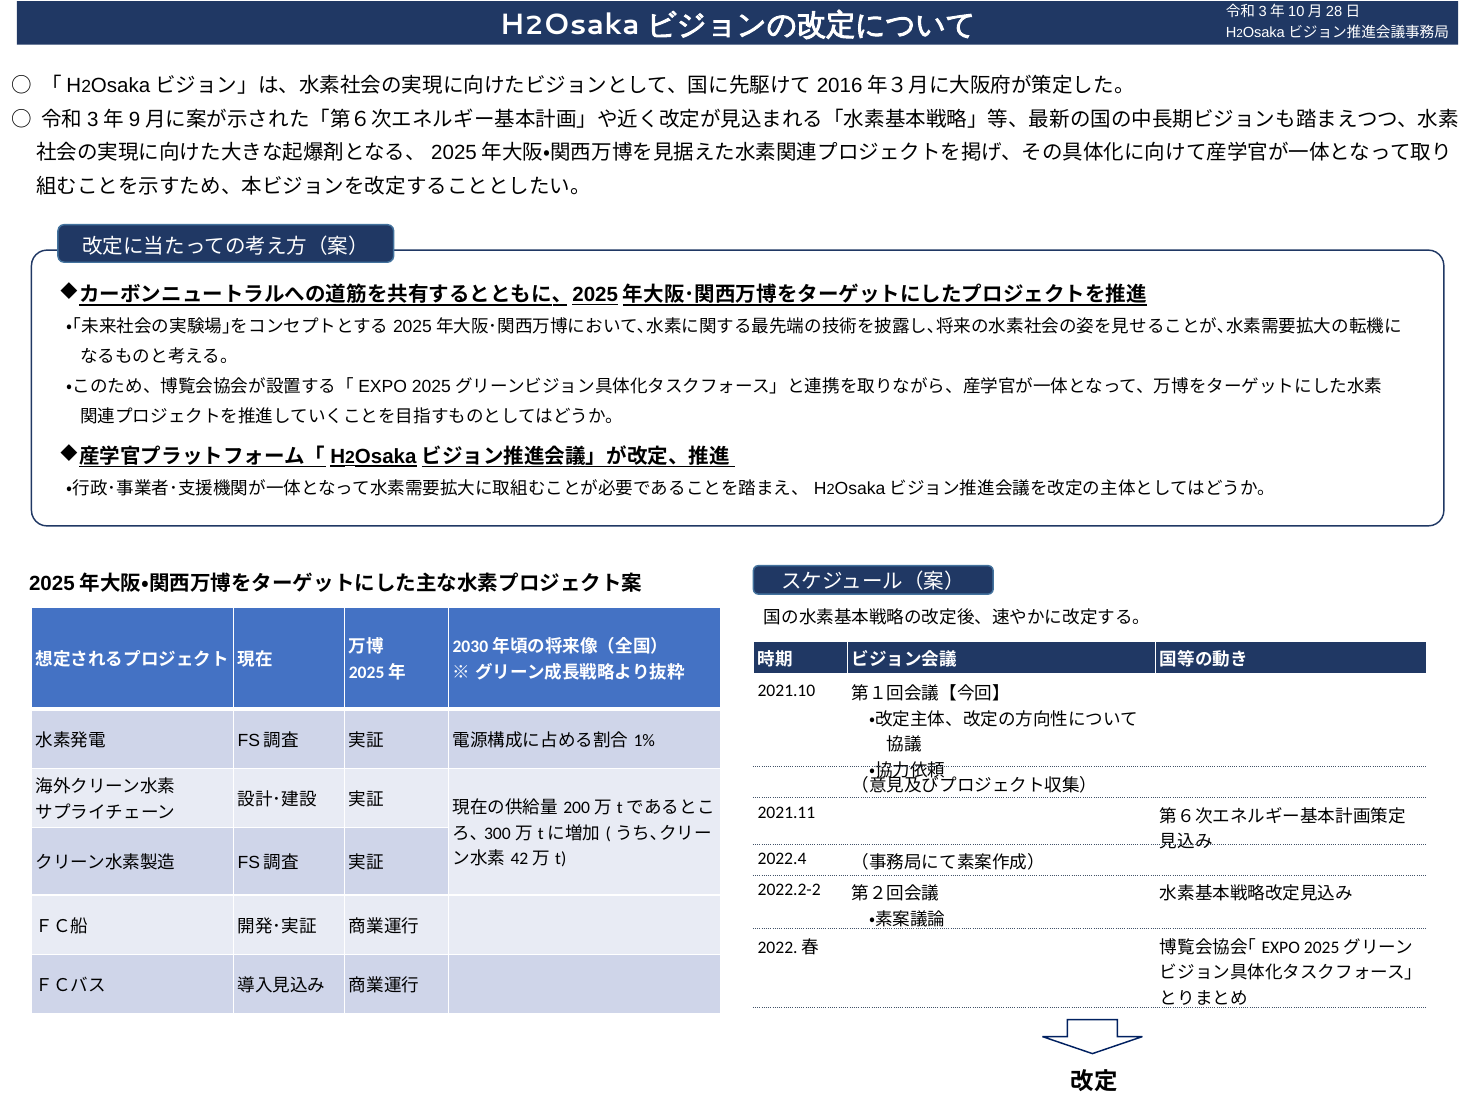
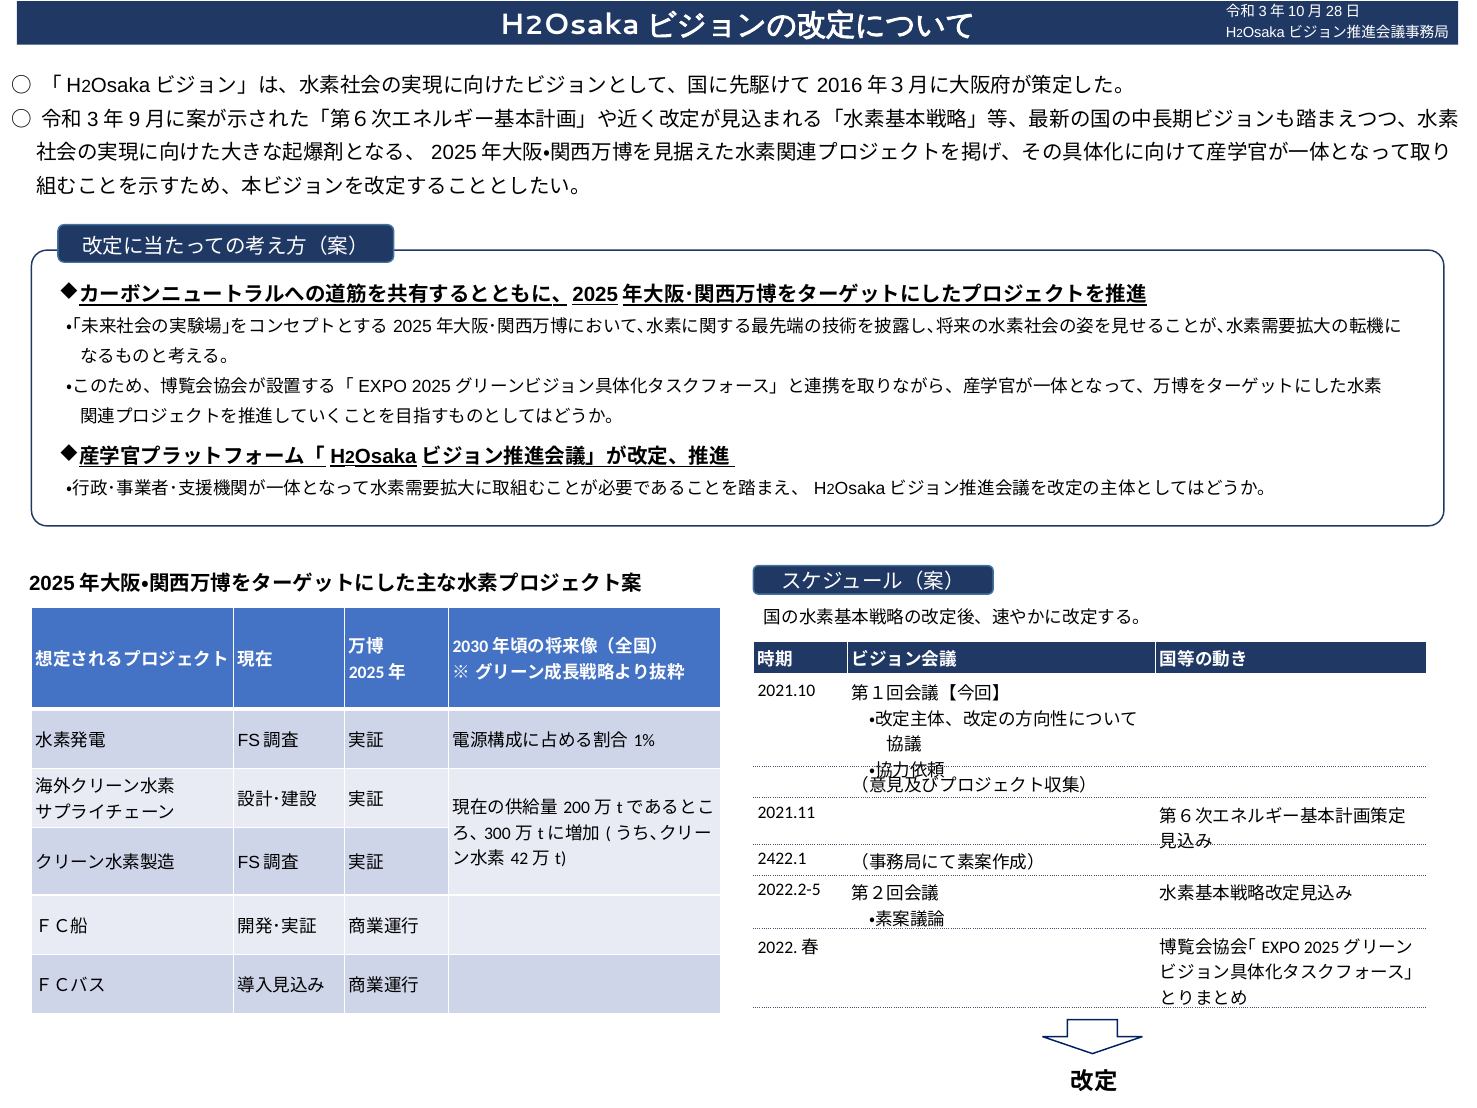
2022.4: 2022.4 -> 2422.1 (782, 859)
2022.2-2: 2022.2-2 -> 2022.2-5 (789, 890)
